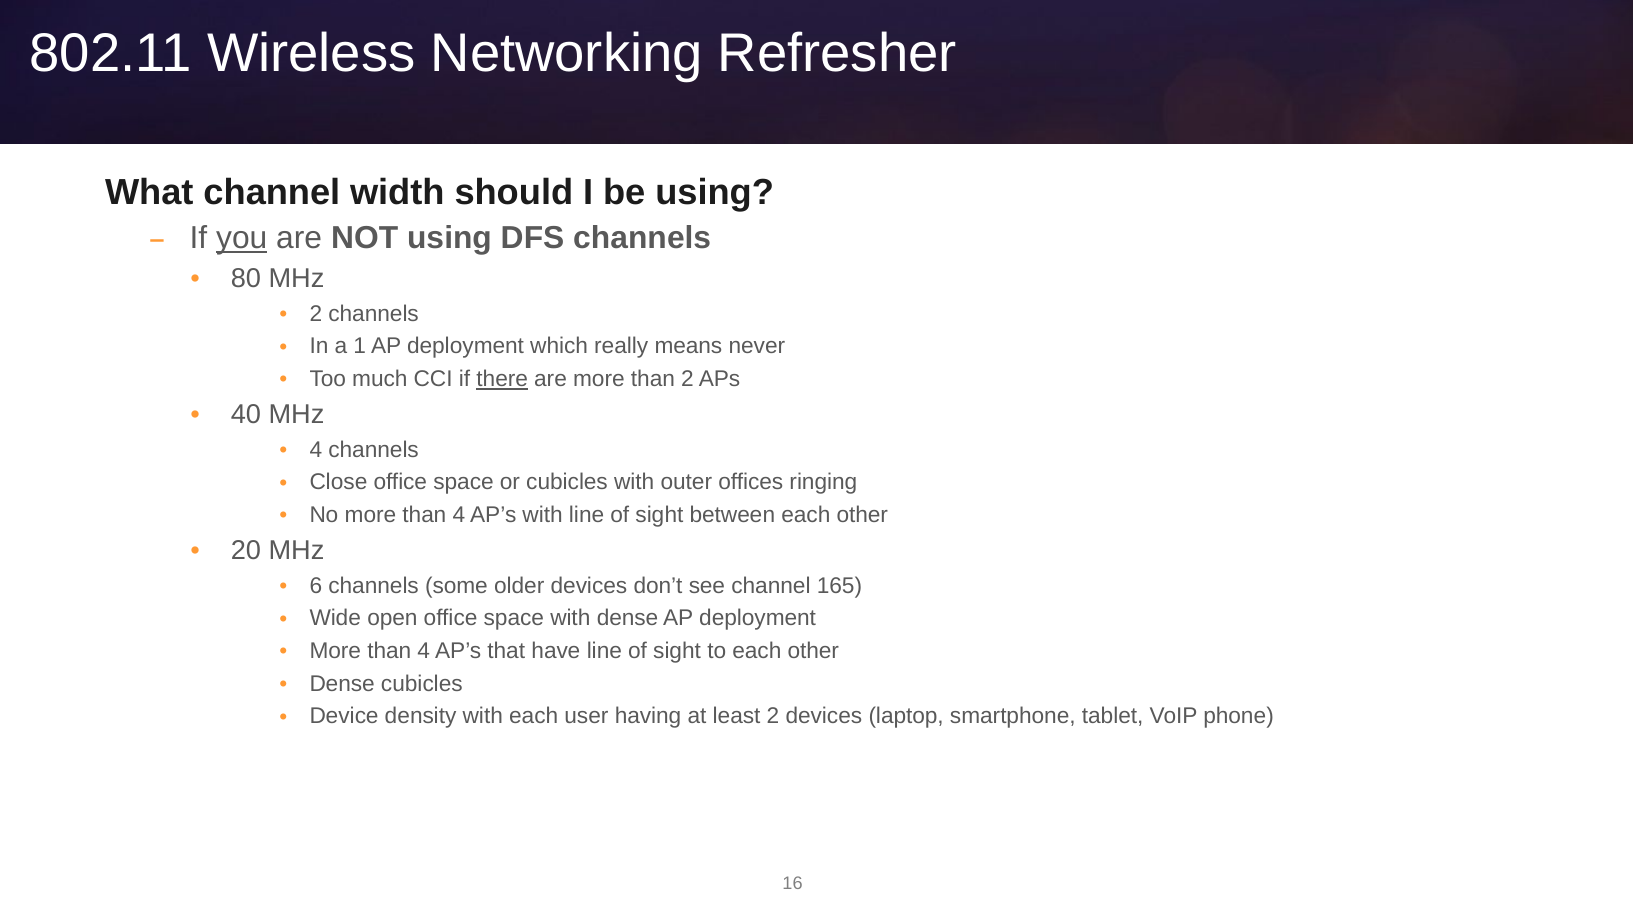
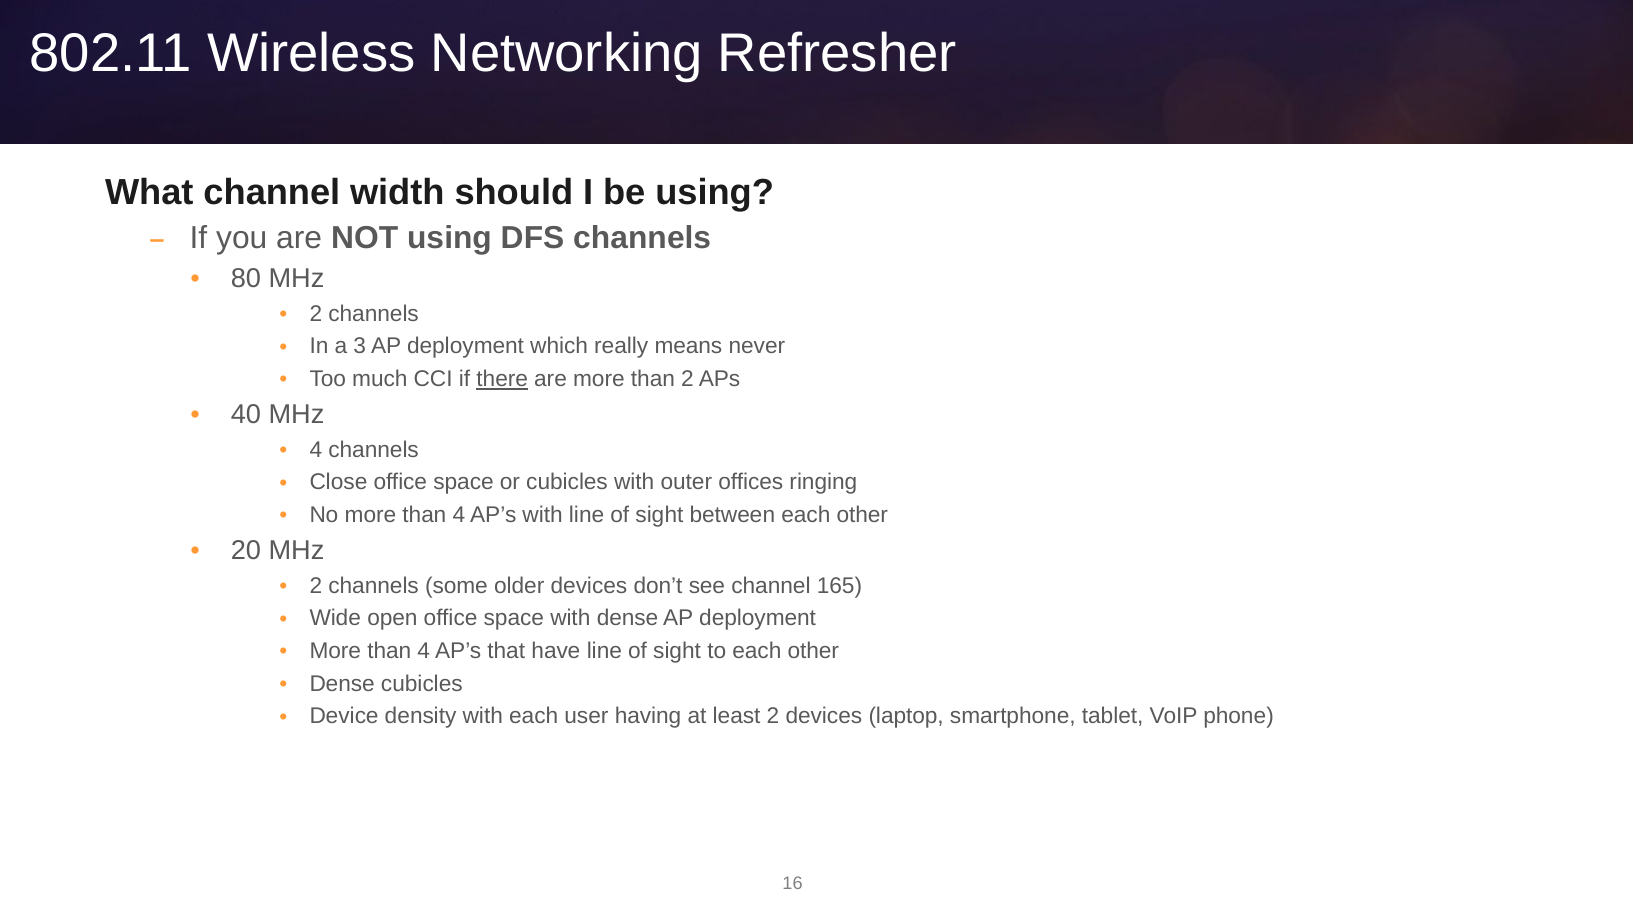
you underline: present -> none (242, 238)
1: 1 -> 3 (360, 347)
6: 6 -> 2 (316, 586)
